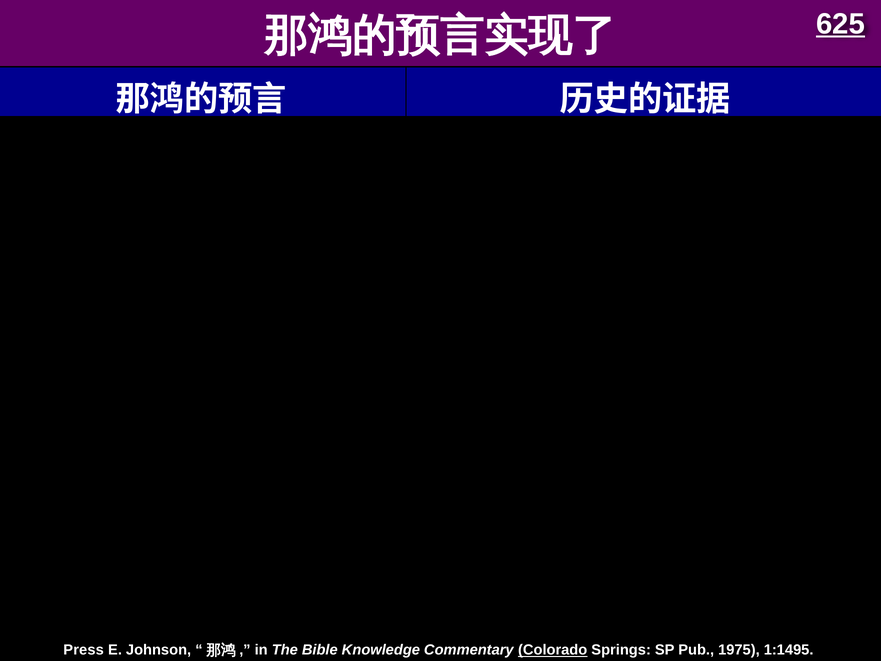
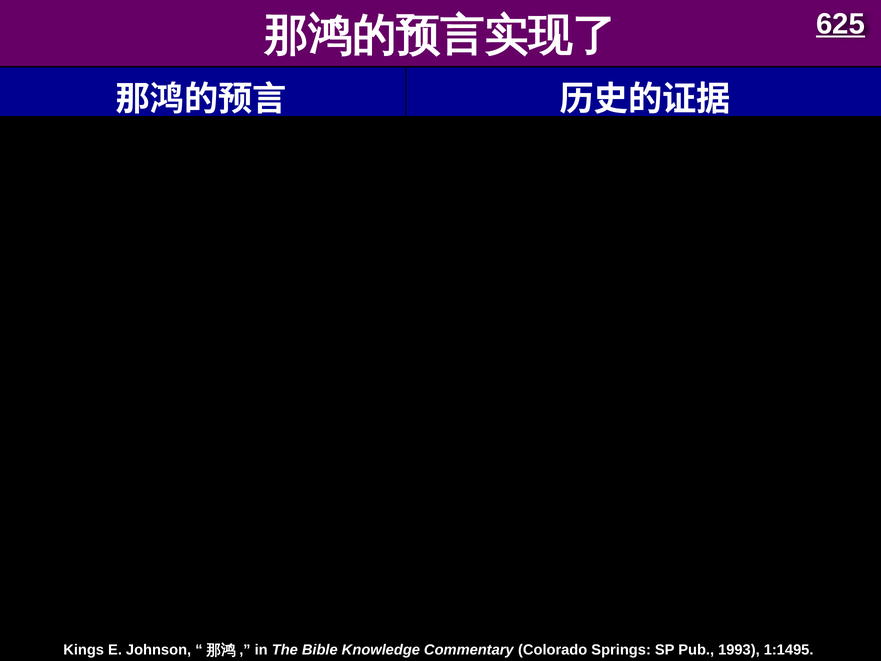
Press: Press -> Kings (84, 650)
Colorado underline: present -> none (553, 650)
1975: 1975 -> 1993 (739, 650)
